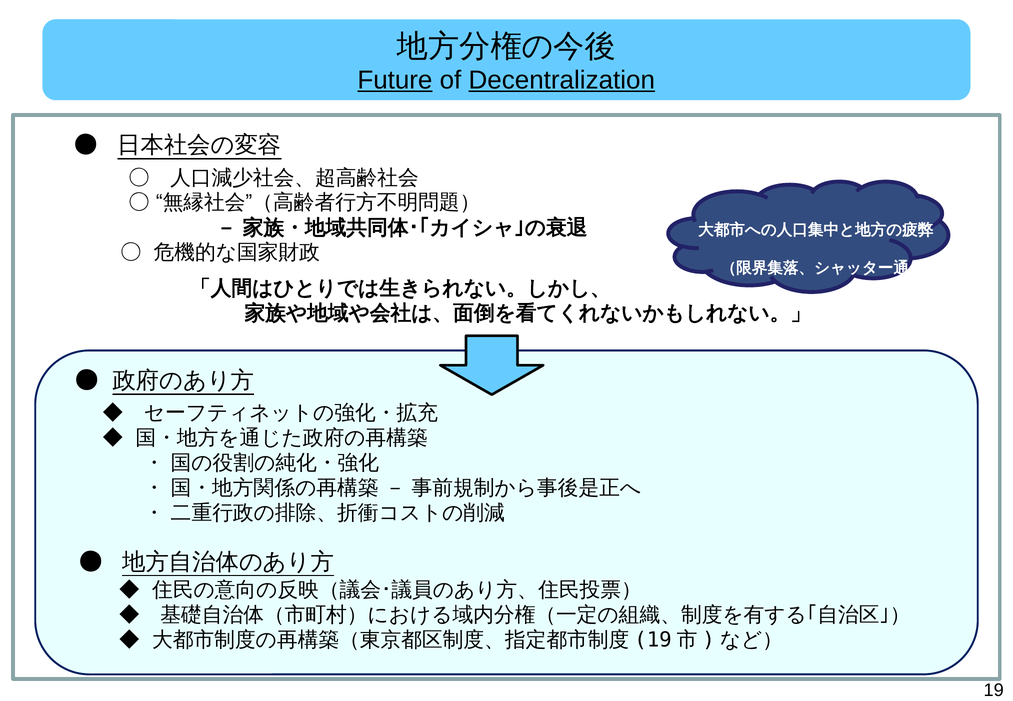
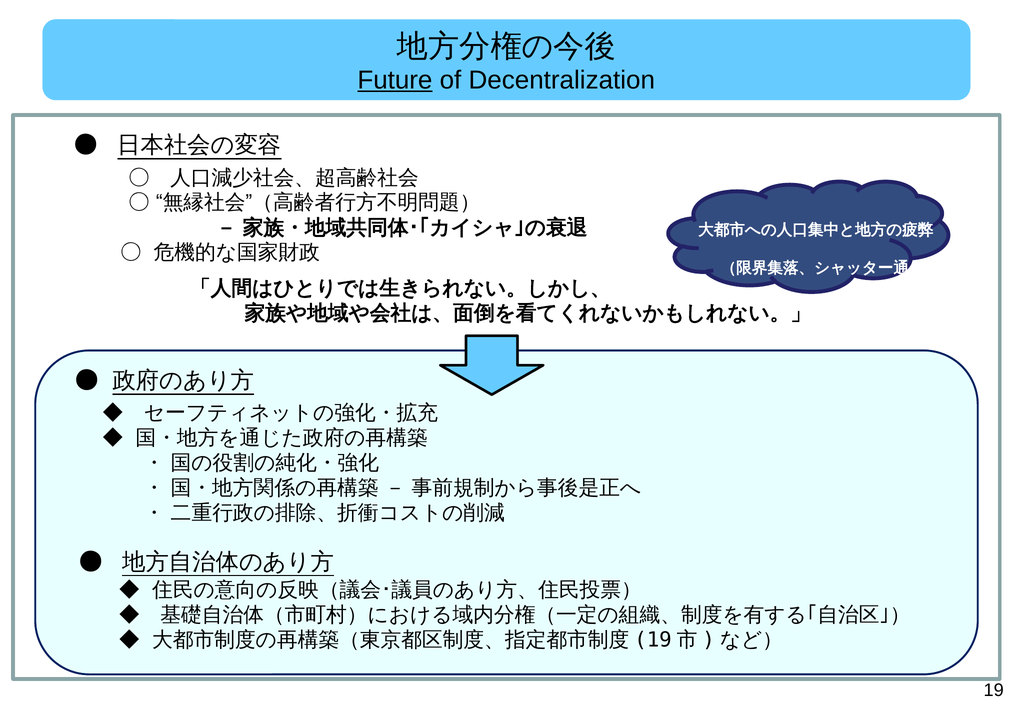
Decentralization underline: present -> none (562, 80)
